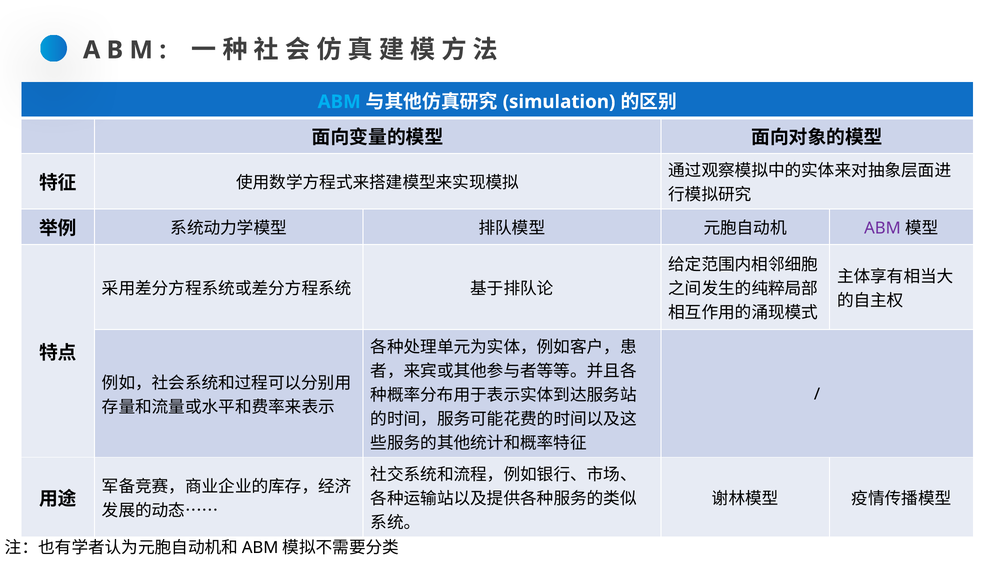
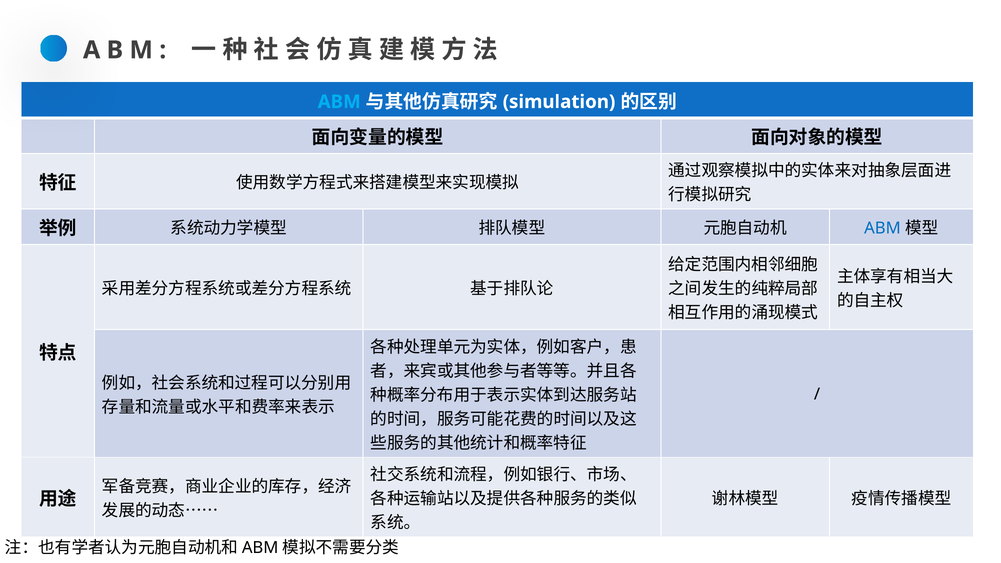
ABM colour: purple -> blue (883, 228)
